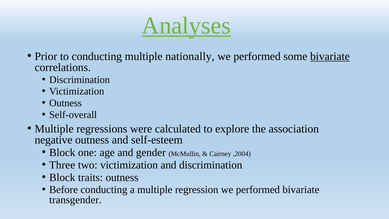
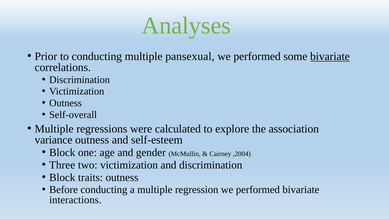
Analyses underline: present -> none (186, 26)
nationally: nationally -> pansexual (190, 56)
negative: negative -> variance (54, 140)
transgender: transgender -> interactions (75, 200)
